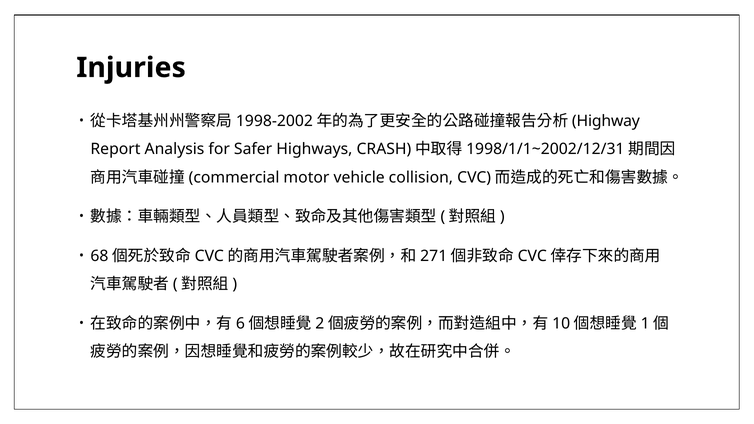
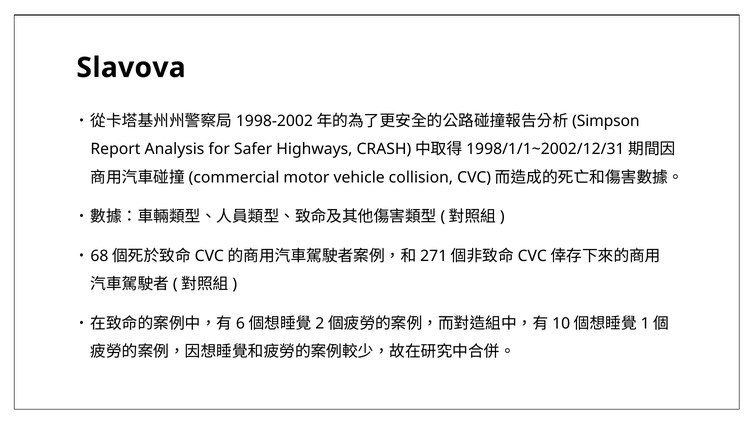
Injuries: Injuries -> Slavova (131, 68)
Highway: Highway -> Simpson (606, 121)
